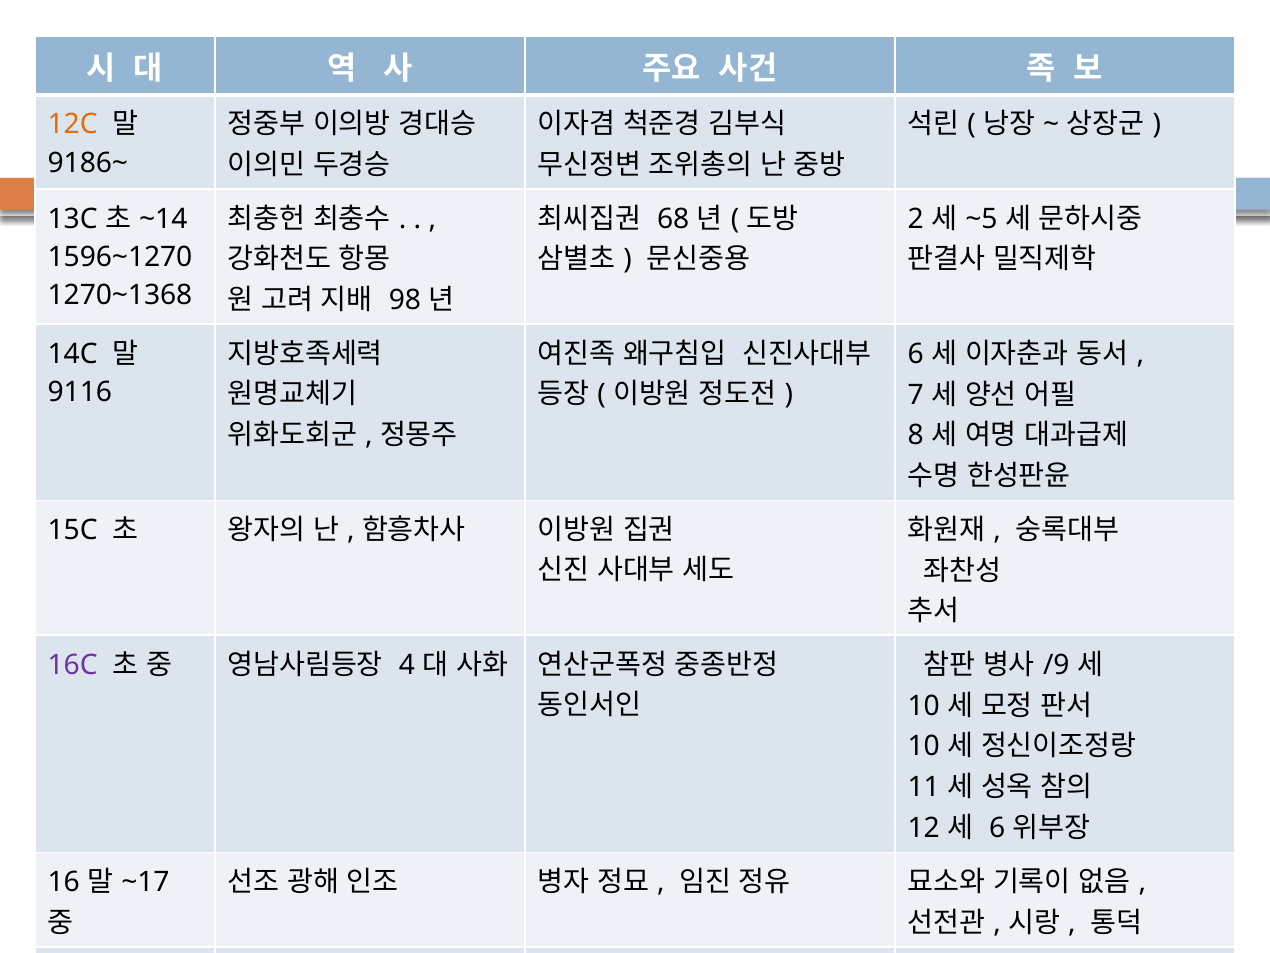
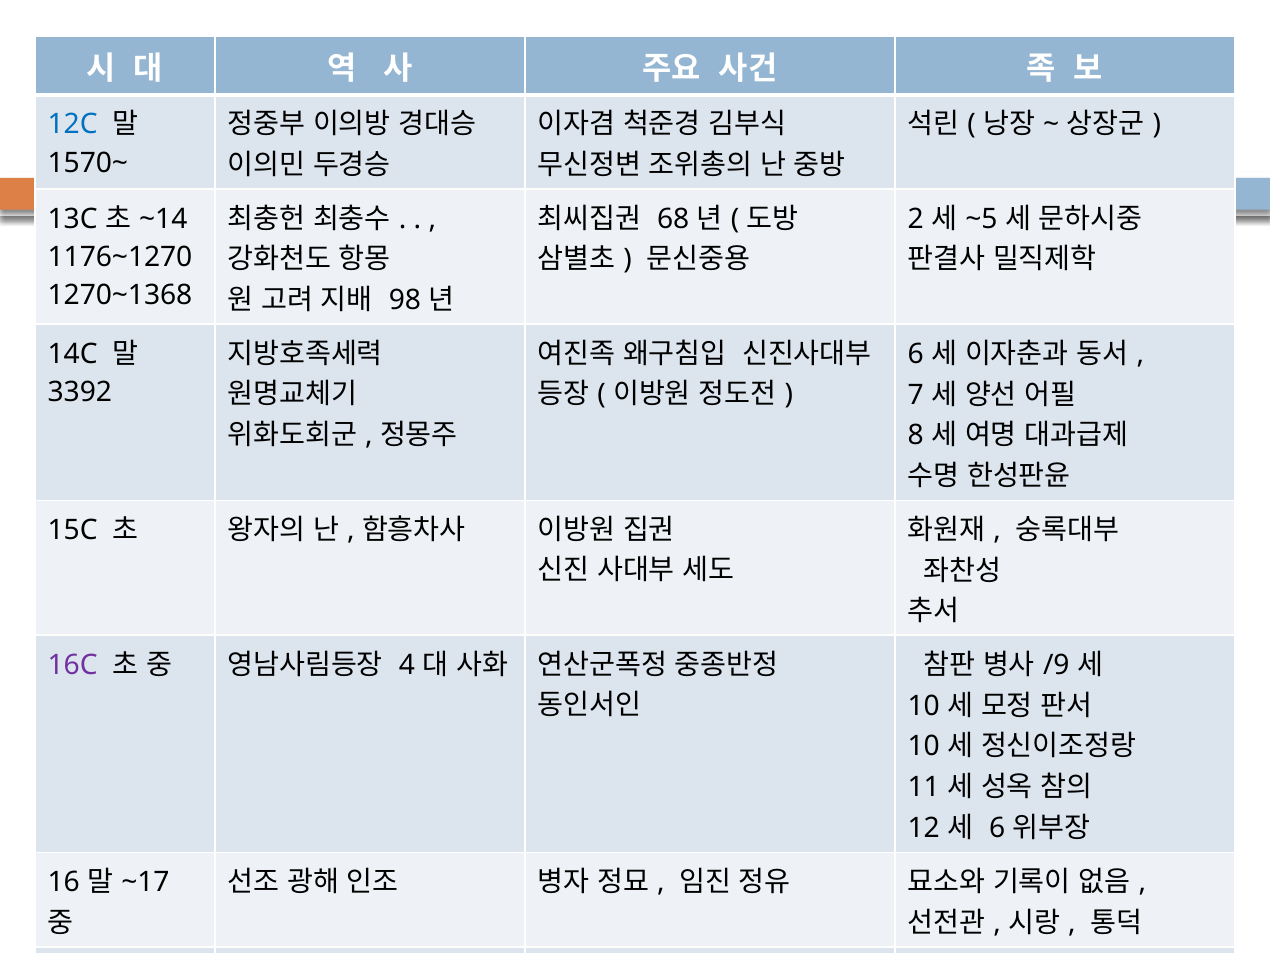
12C colour: orange -> blue (73, 125)
9186~: 9186~ -> 1570~ (88, 163)
1596~1270: 1596~1270 -> 1176~1270 (120, 257)
9116: 9116 -> 3392 (80, 392)
